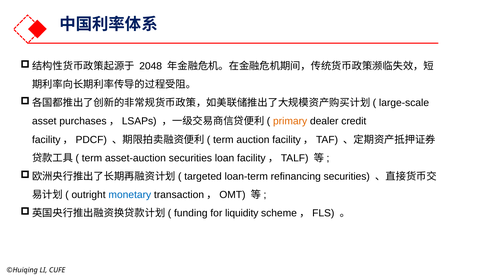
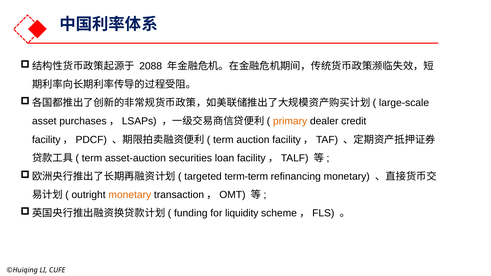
2048: 2048 -> 2088 (151, 66)
loan-term: loan-term -> term-term (246, 177)
refinancing securities: securities -> monetary (347, 177)
monetary colour: blue -> orange (130, 195)
